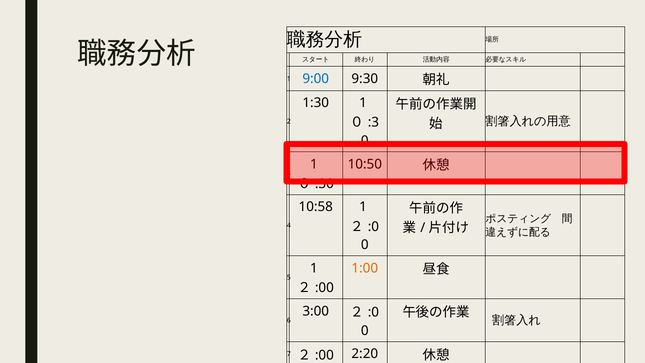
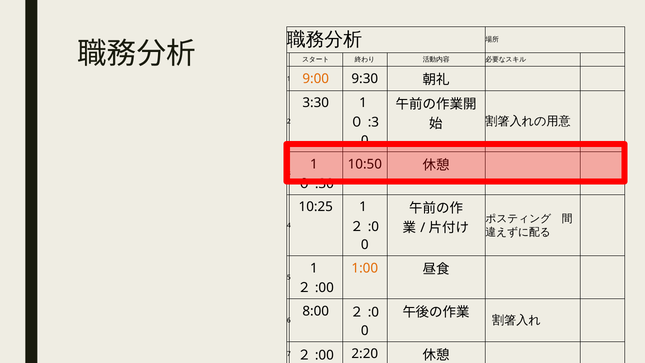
9:00 colour: blue -> orange (316, 79)
1:30: 1:30 -> 3:30 (316, 103)
10:58: 10:58 -> 10:25 (316, 207)
3:00: 3:00 -> 8:00 (316, 311)
